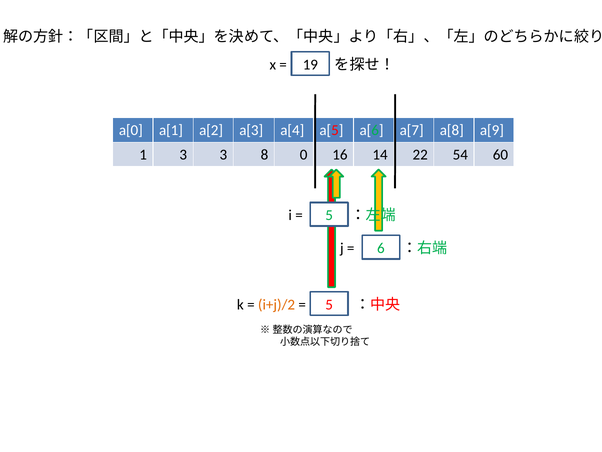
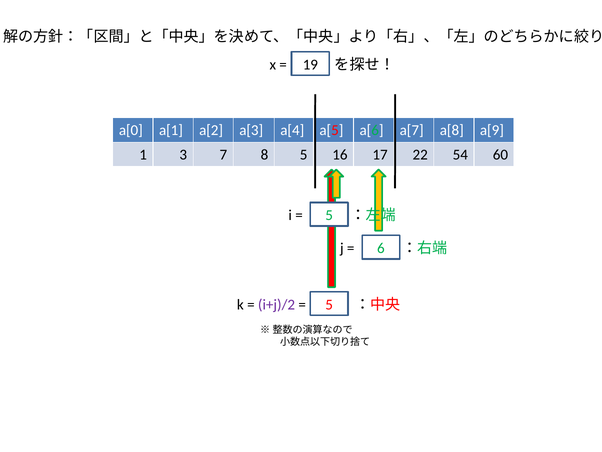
3 3: 3 -> 7 (223, 154)
8 0: 0 -> 5 (304, 154)
14: 14 -> 17 (380, 154)
i+j)/2 colour: orange -> purple (277, 305)
